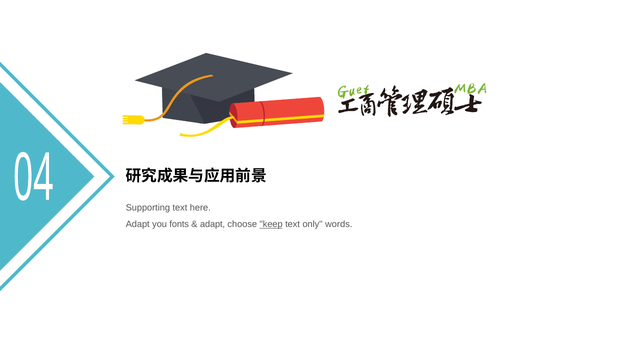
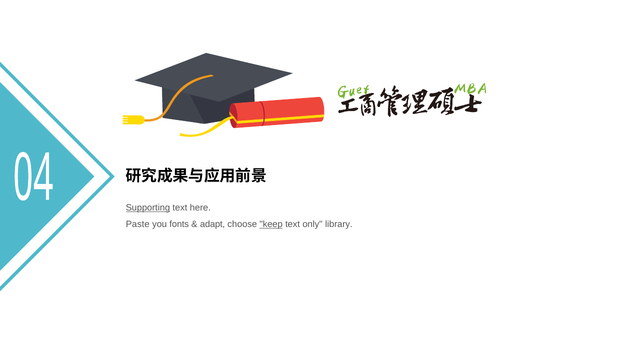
Supporting underline: none -> present (148, 208)
Adapt: Adapt -> Paste (138, 224)
words: words -> library (339, 224)
